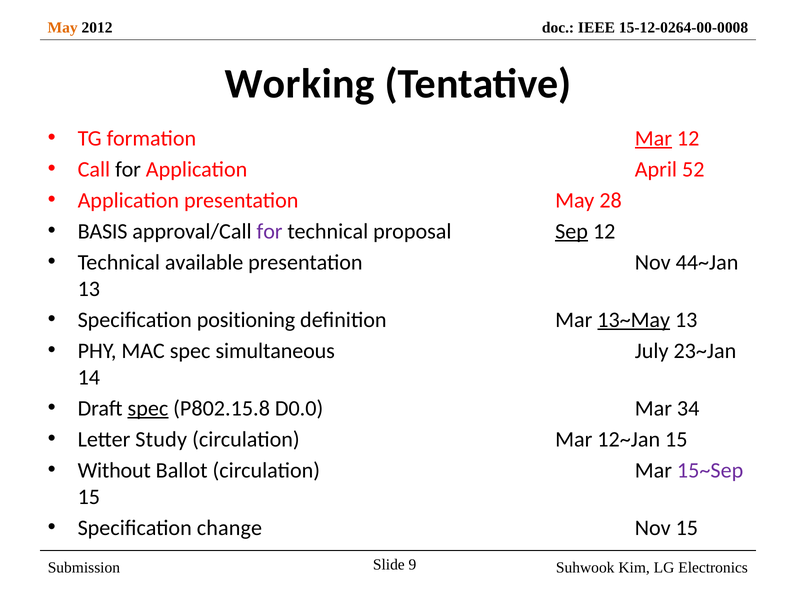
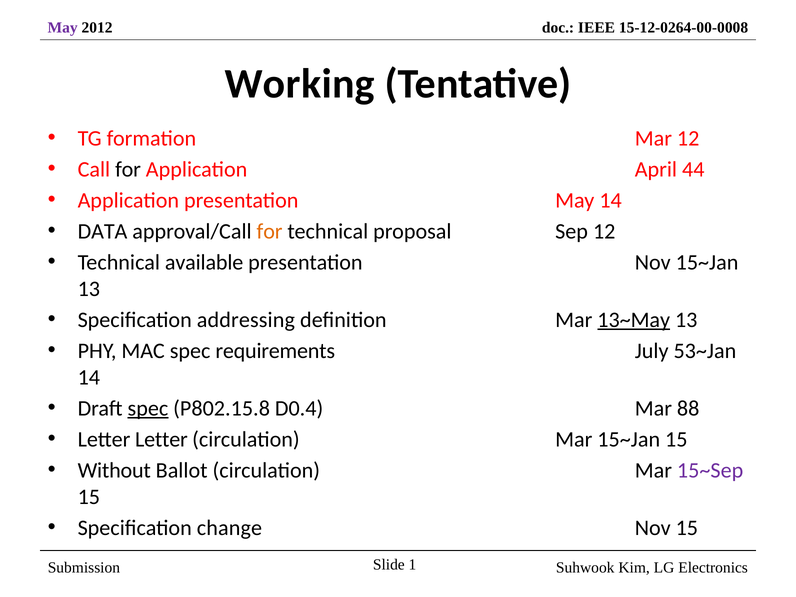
May colour: orange -> purple (63, 28)
Mar underline: present -> none (653, 138)
52: 52 -> 44 (693, 169)
May 28: 28 -> 14 (611, 200)
BASIS: BASIS -> DATA (102, 231)
for colour: purple -> orange (270, 231)
Sep underline: present -> none (572, 231)
Nov 44~Jan: 44~Jan -> 15~Jan (707, 262)
positioning: positioning -> addressing (246, 320)
simultaneous: simultaneous -> requirements (275, 351)
23~Jan: 23~Jan -> 53~Jan (705, 351)
D0.0: D0.0 -> D0.4 (299, 408)
34: 34 -> 88 (688, 408)
Letter Study: Study -> Letter (161, 439)
Mar 12~Jan: 12~Jan -> 15~Jan (629, 439)
9: 9 -> 1 (412, 565)
